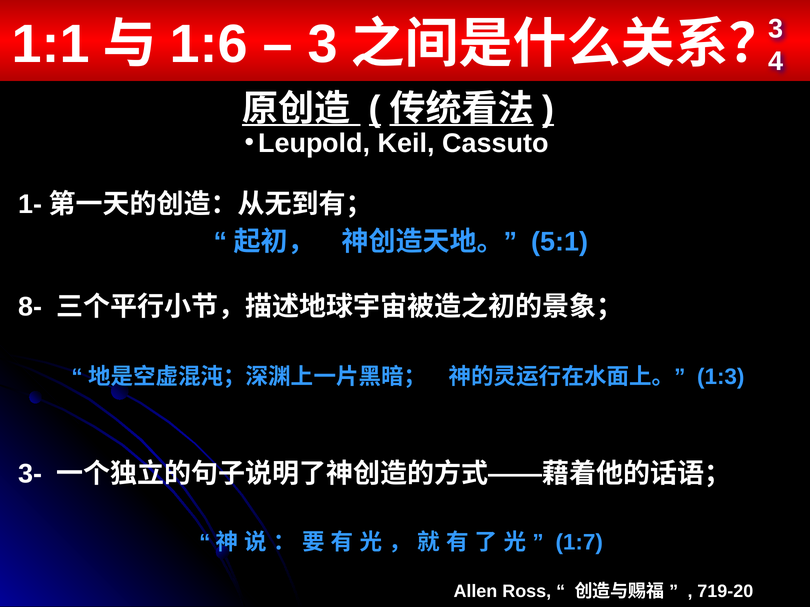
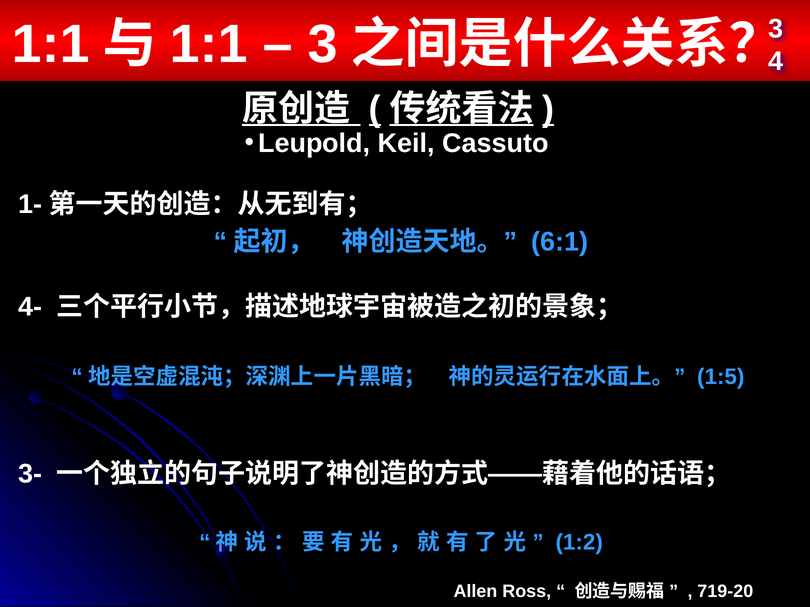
1:6: 1:6 -> 1:1 (209, 44)
5:1: 5:1 -> 6:1 (560, 242)
8-: 8- -> 4- (30, 307)
1:3: 1:3 -> 1:5 (721, 377)
1:7: 1:7 -> 1:2 (579, 543)
